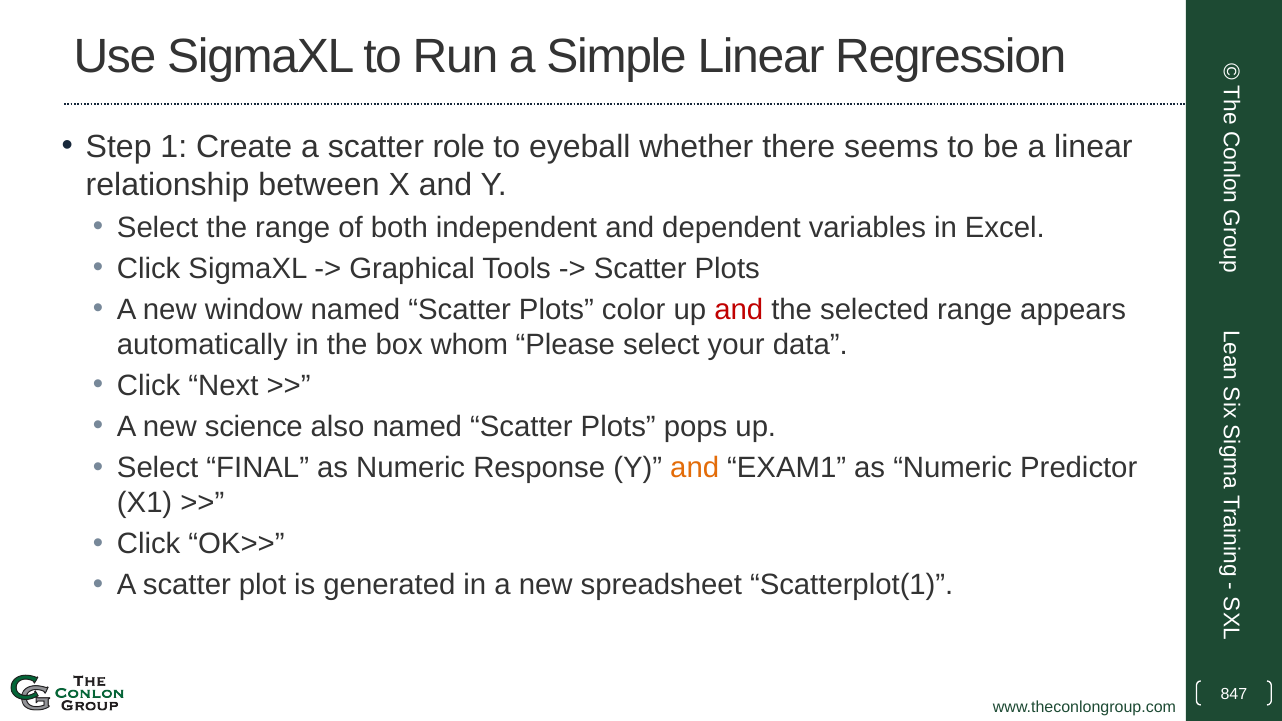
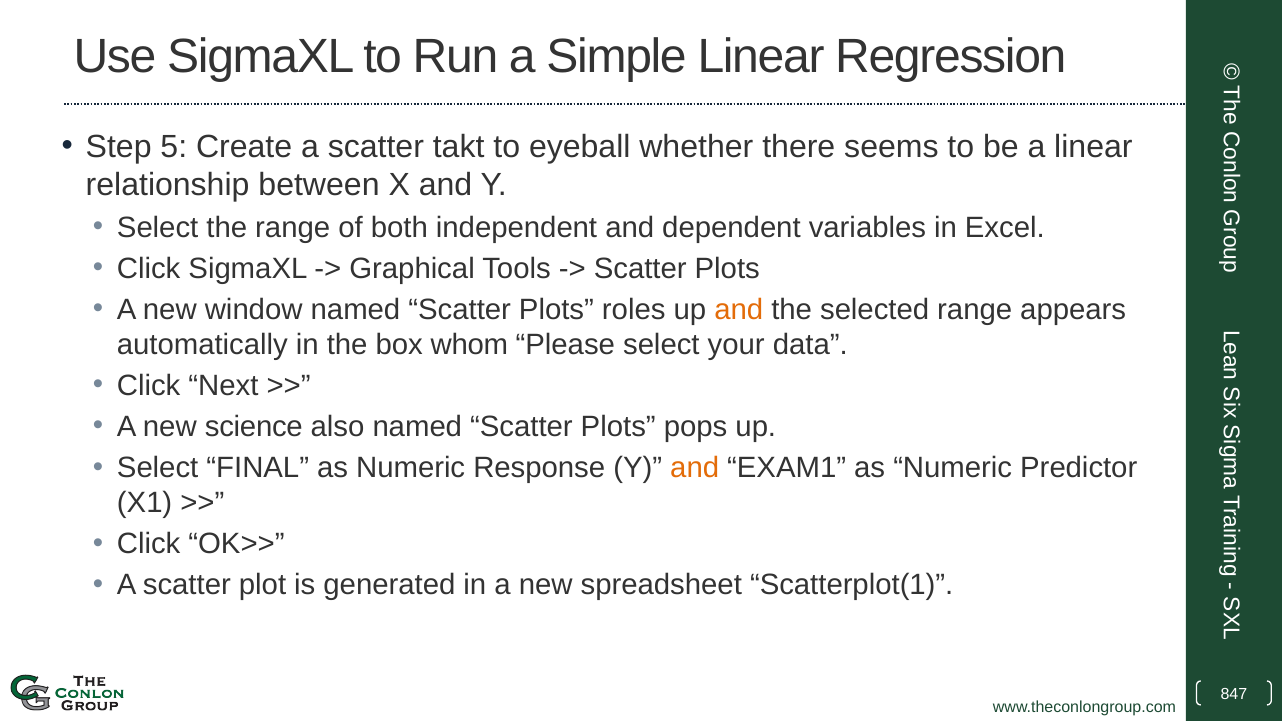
1: 1 -> 5 (174, 146)
role: role -> takt (459, 146)
color: color -> roles (634, 310)
and colour: red -> orange (739, 310)
